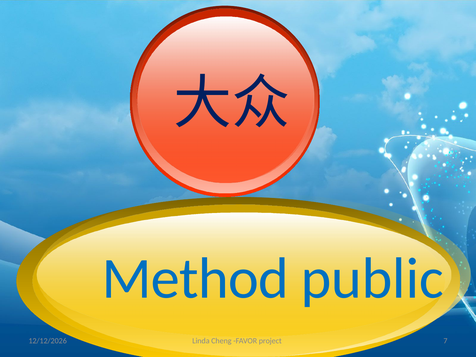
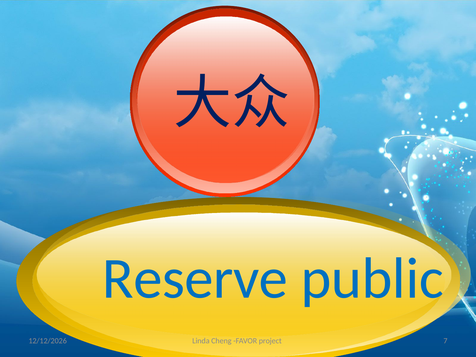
Method: Method -> Reserve (195, 279)
